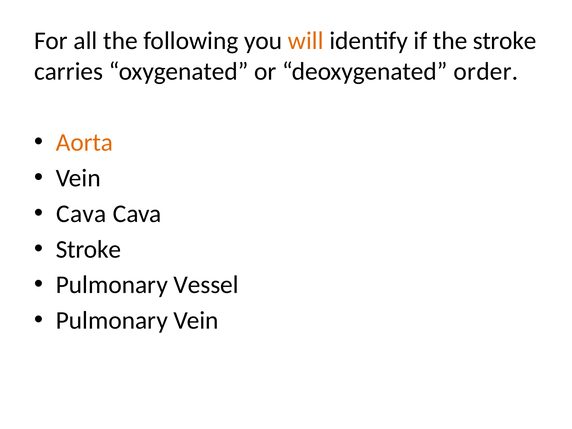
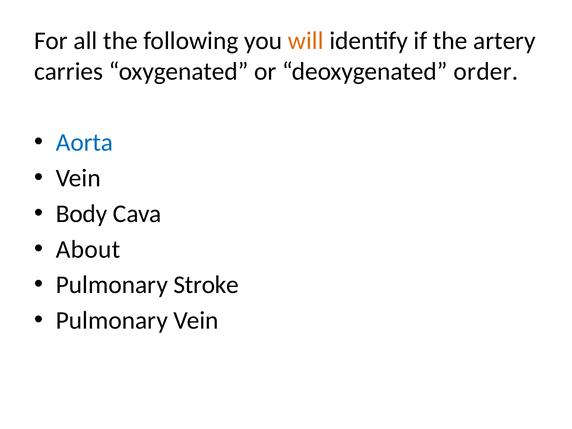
the stroke: stroke -> artery (504, 41)
Aorta colour: orange -> blue (84, 143)
Cava: Cava -> Body (82, 214)
Stroke: Stroke -> About (88, 249)
Vessel: Vessel -> Stroke (206, 285)
